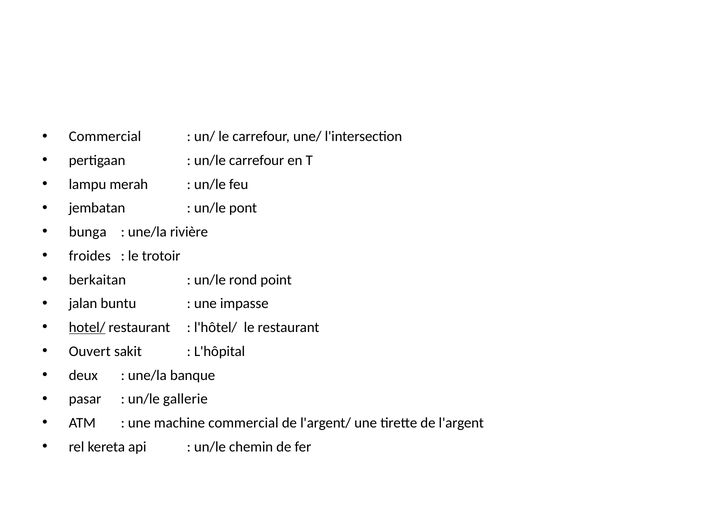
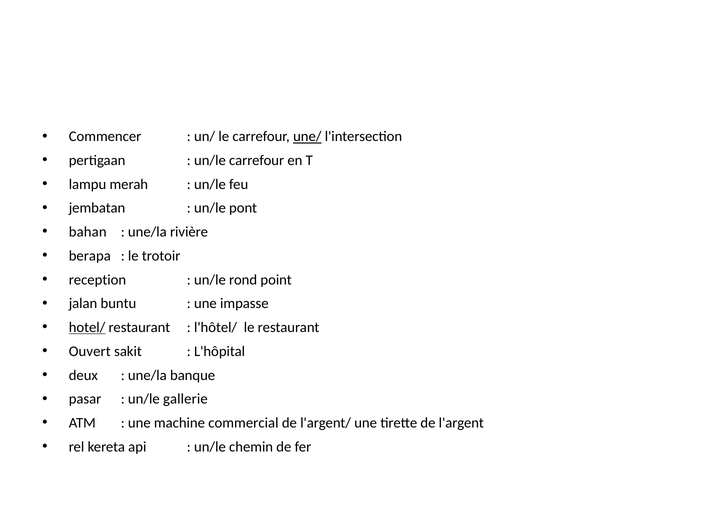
Commercial: Commercial -> Commencer (105, 137)
une/ underline: none -> present (307, 137)
bunga: bunga -> bahan (88, 232)
froides: froides -> berapa (90, 256)
berkaitan: berkaitan -> reception (97, 280)
